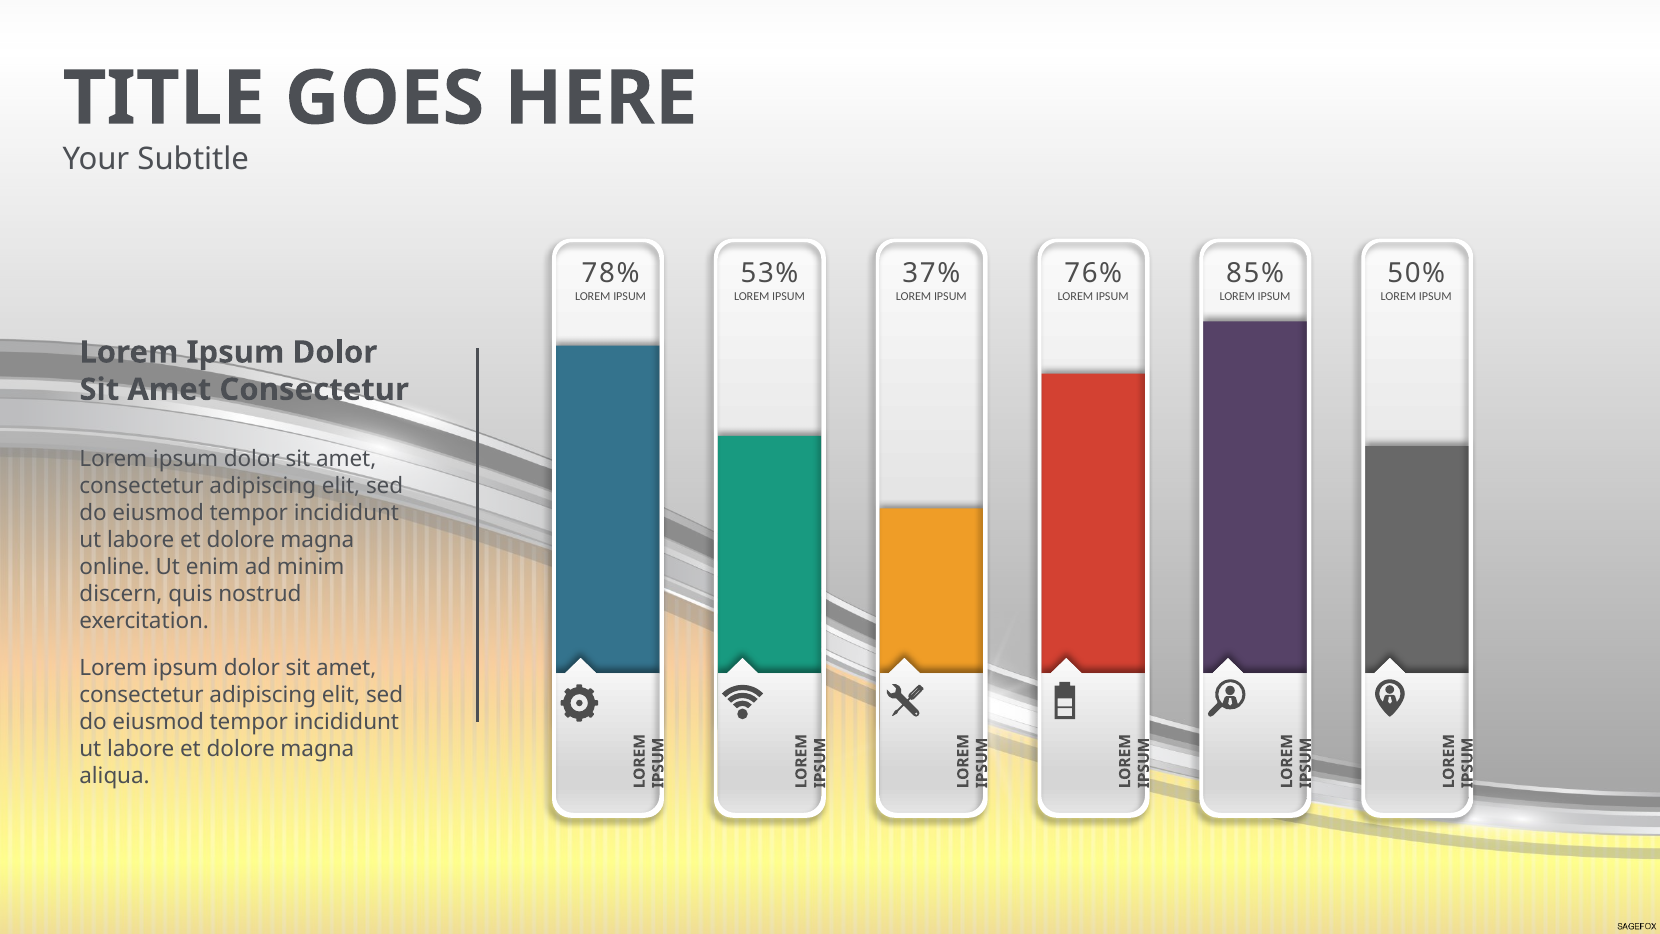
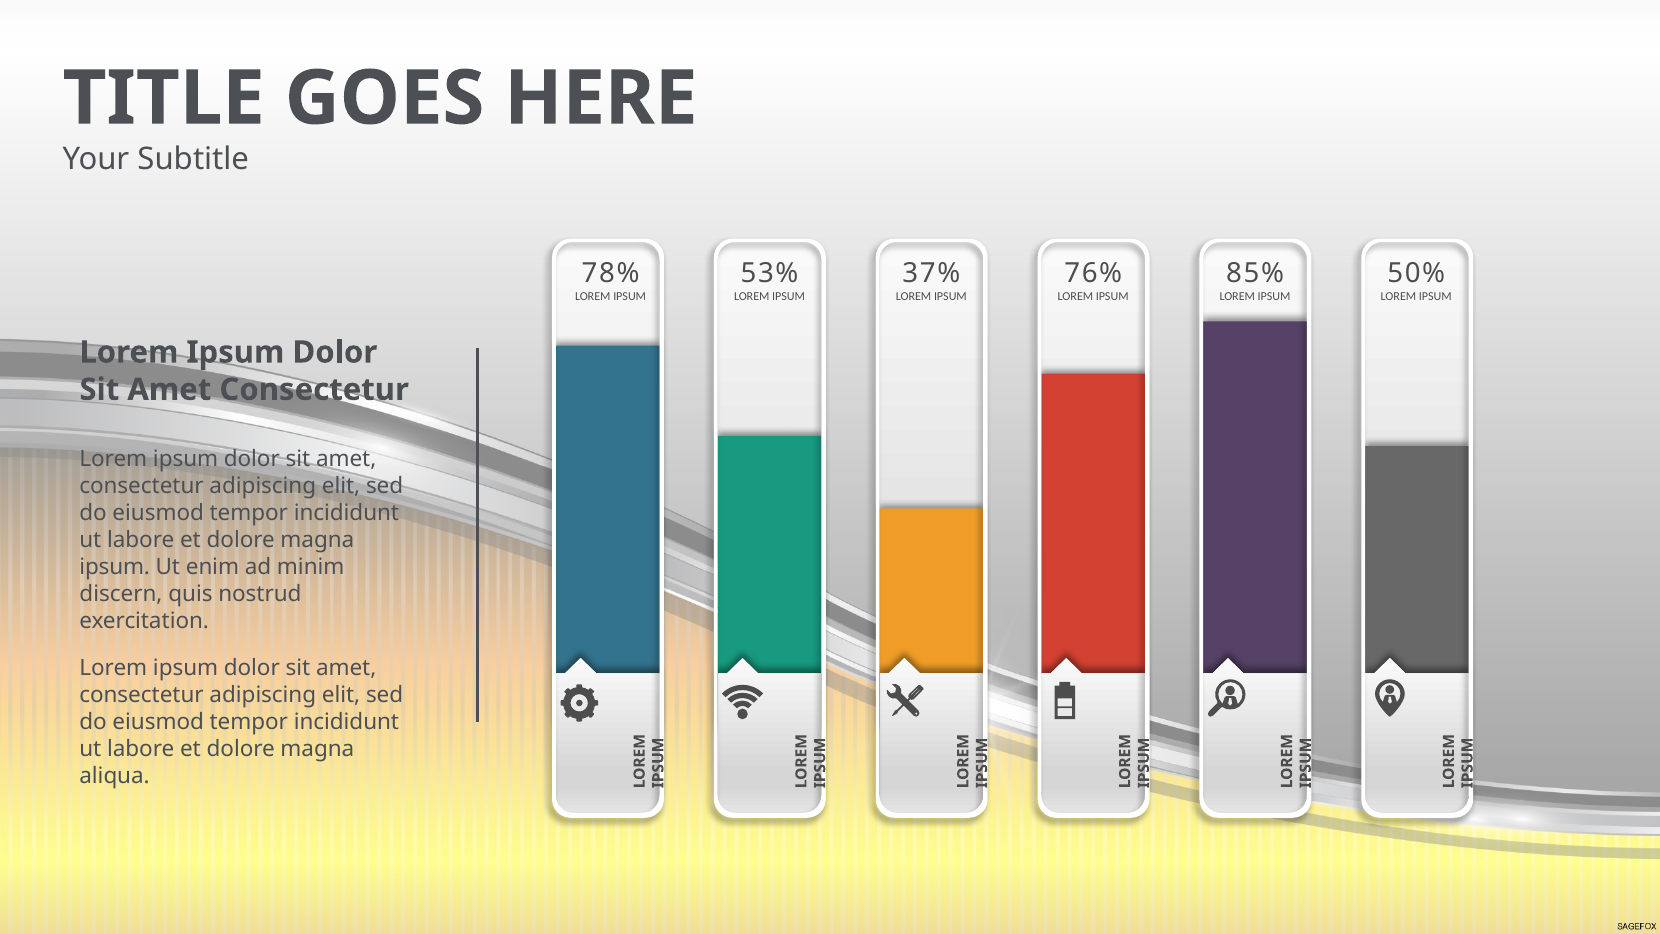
online: online -> ipsum (115, 566)
